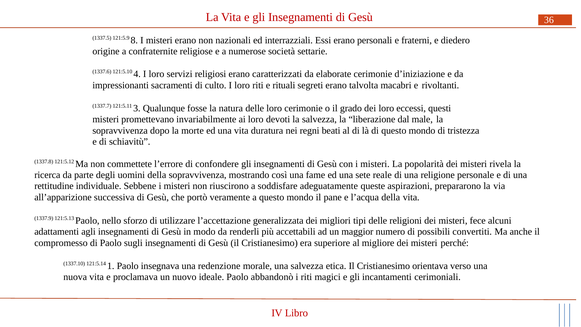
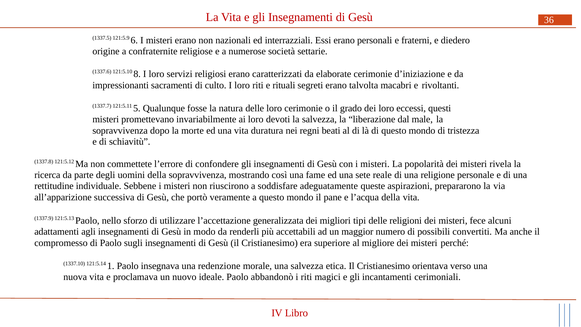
8: 8 -> 6 (134, 40)
4: 4 -> 8 (137, 74)
3: 3 -> 5 (137, 108)
